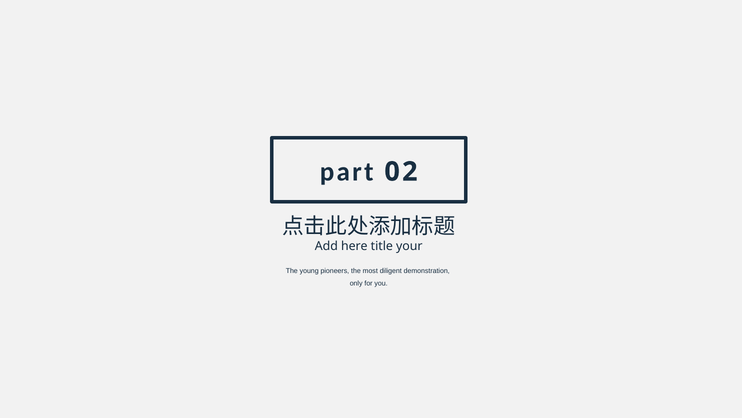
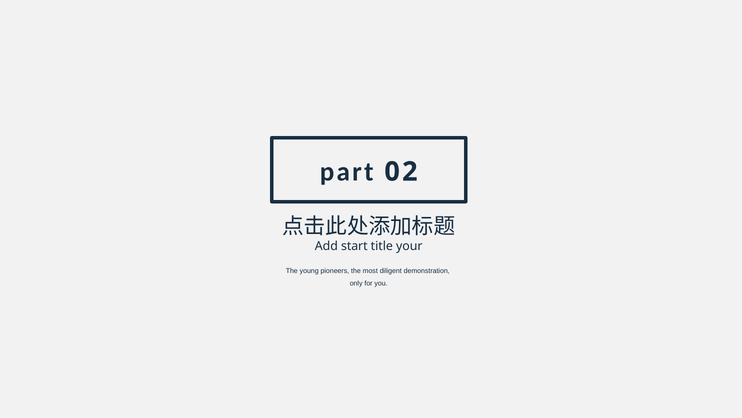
here: here -> start (354, 246)
